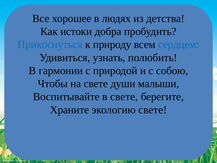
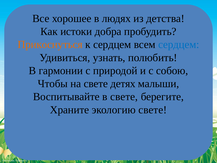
Прикоснуться colour: blue -> orange (50, 44)
к природу: природу -> сердцем (112, 44)
души: души -> детях (123, 84)
